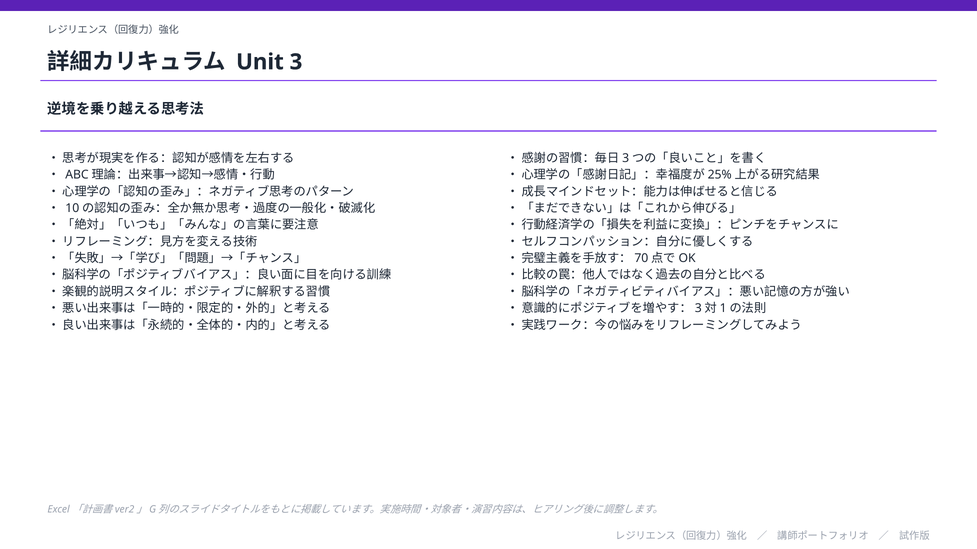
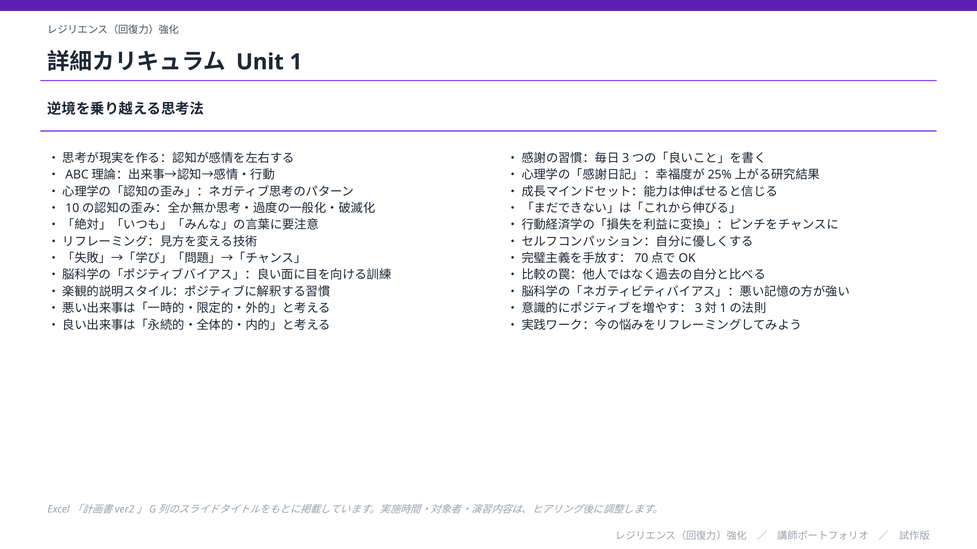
3: 3 -> 1 (296, 62)
